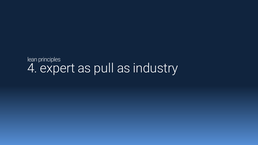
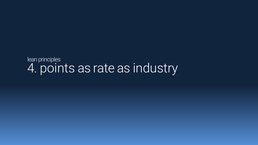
expert: expert -> points (57, 68)
pull: pull -> rate (104, 68)
